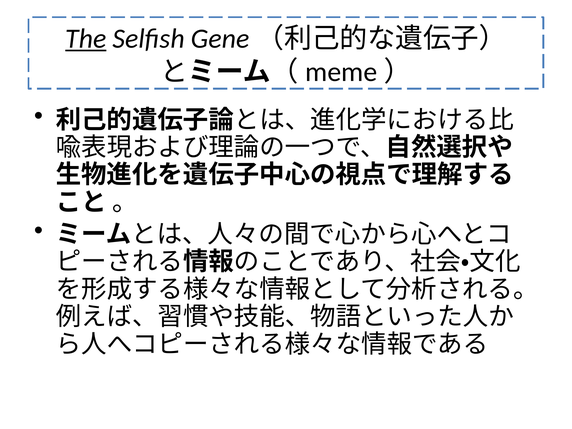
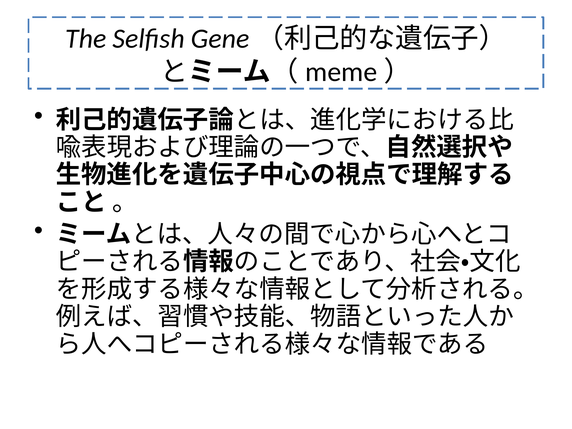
The underline: present -> none (86, 39)
